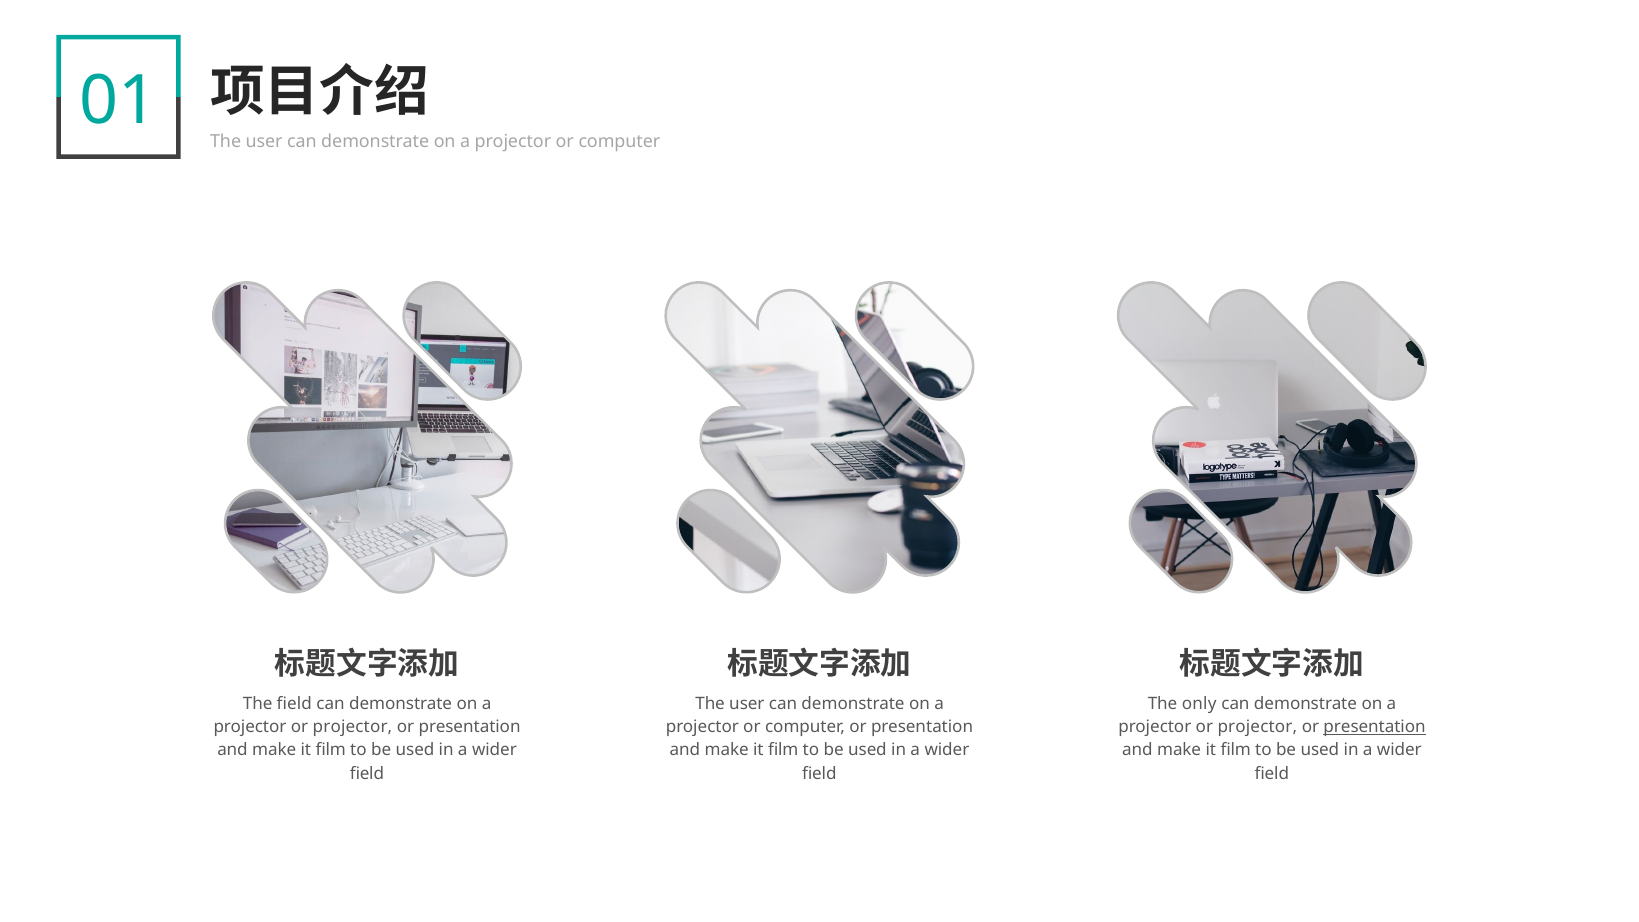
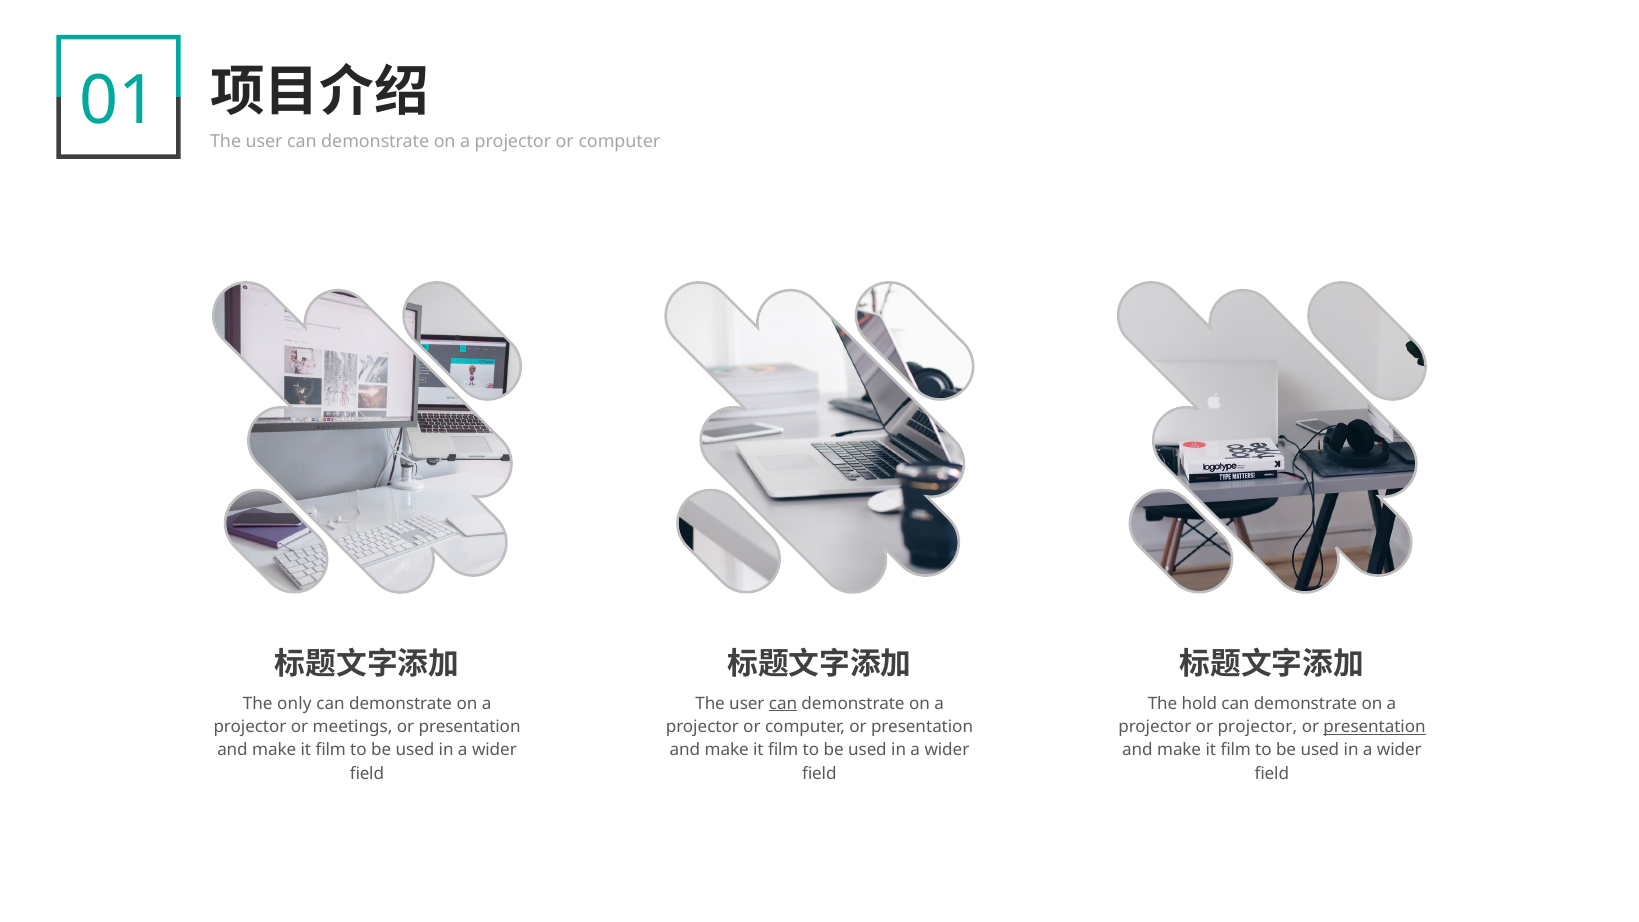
The field: field -> only (294, 704)
can underline: none -> present (783, 704)
only: only -> hold (1199, 704)
projector: projector -> meetings (353, 727)
